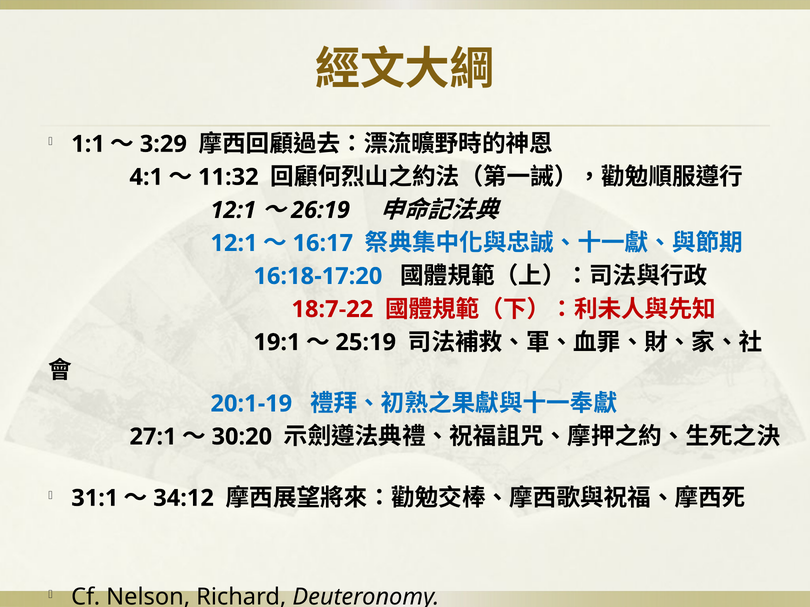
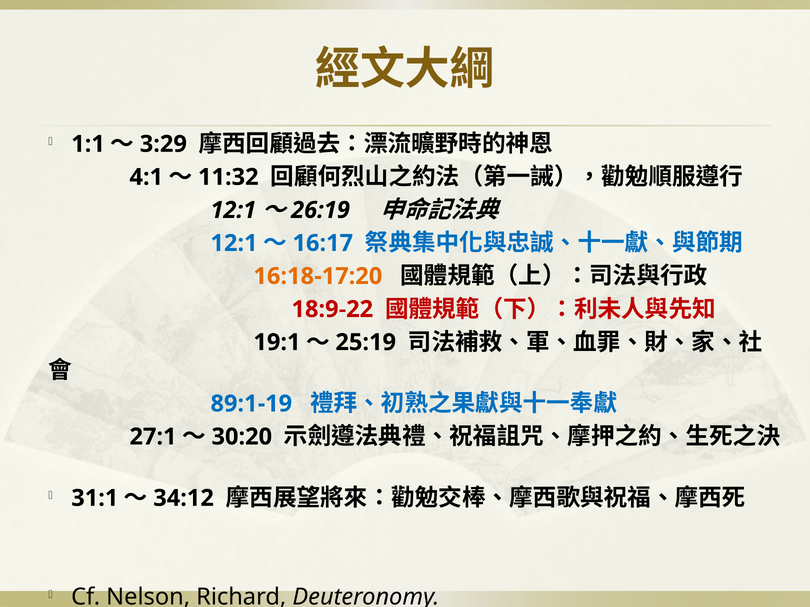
16:18-17:20 colour: blue -> orange (318, 276)
18:7-22: 18:7-22 -> 18:9-22 (332, 310)
20:1-19: 20:1-19 -> 89:1-19 (251, 404)
